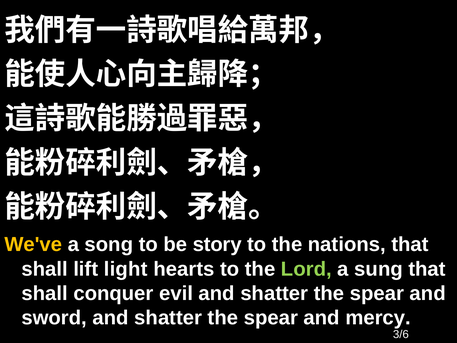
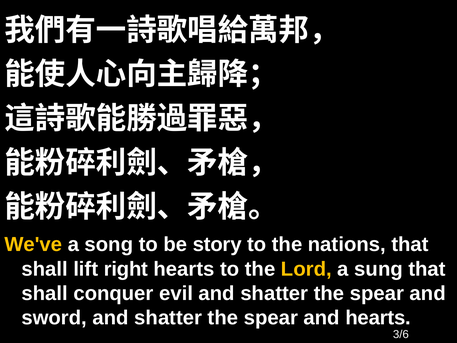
light: light -> right (126, 269)
Lord colour: light green -> yellow (306, 269)
and mercy: mercy -> hearts (378, 318)
